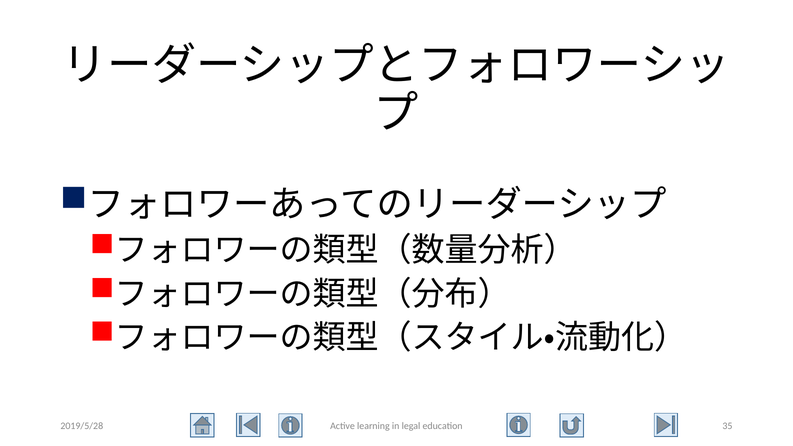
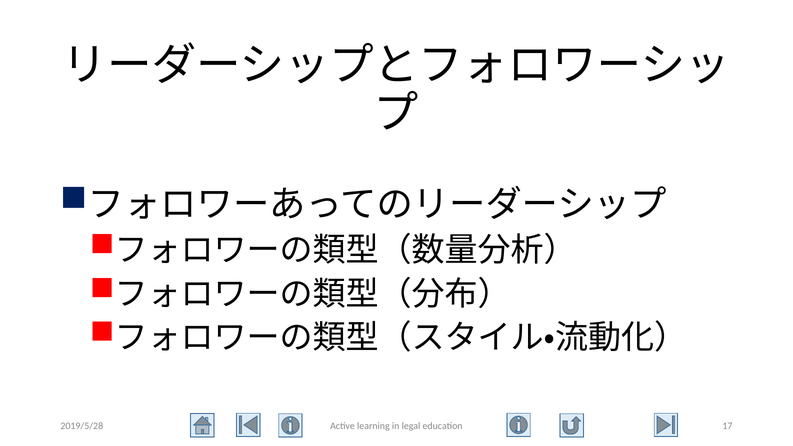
35: 35 -> 17 (727, 426)
